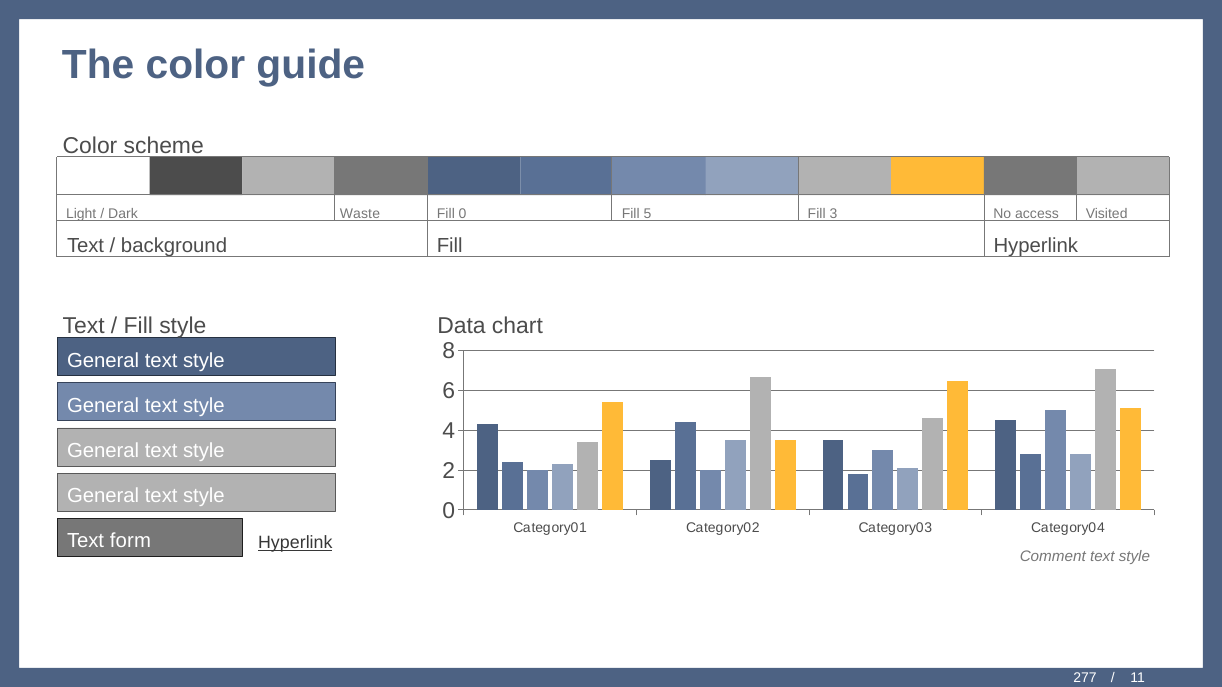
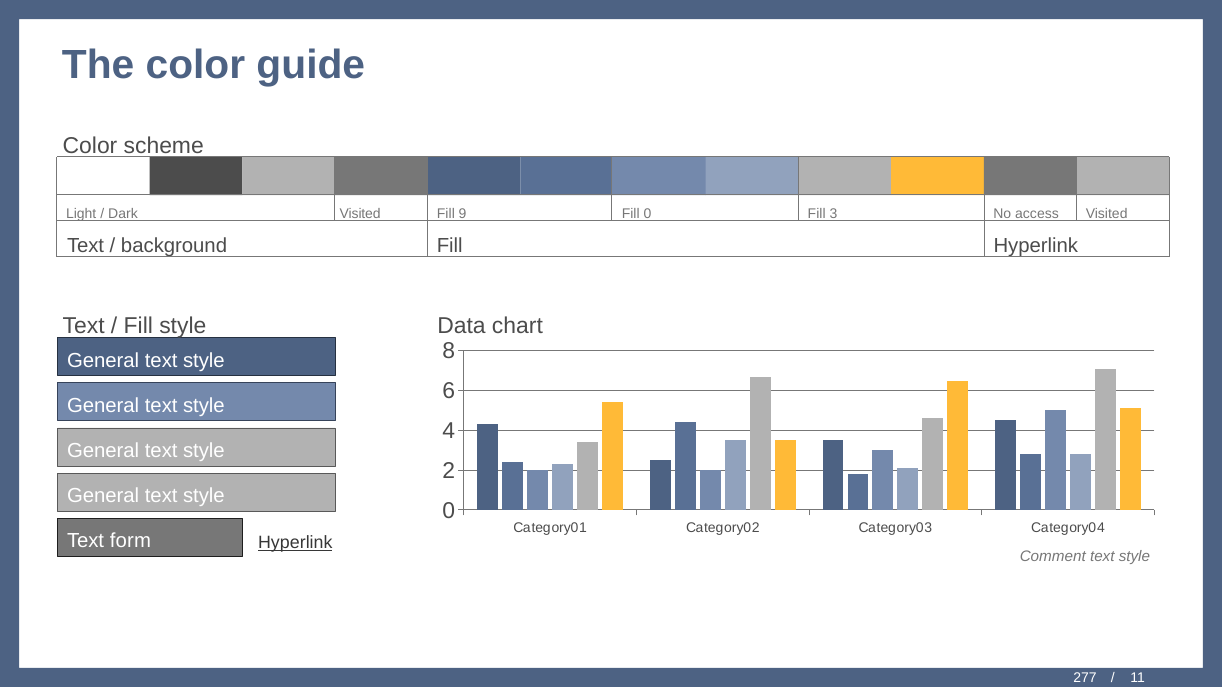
Waste: Waste -> Visited (360, 214)
Fill 0: 0 -> 9 (463, 214)
Fill 5: 5 -> 0 (648, 214)
